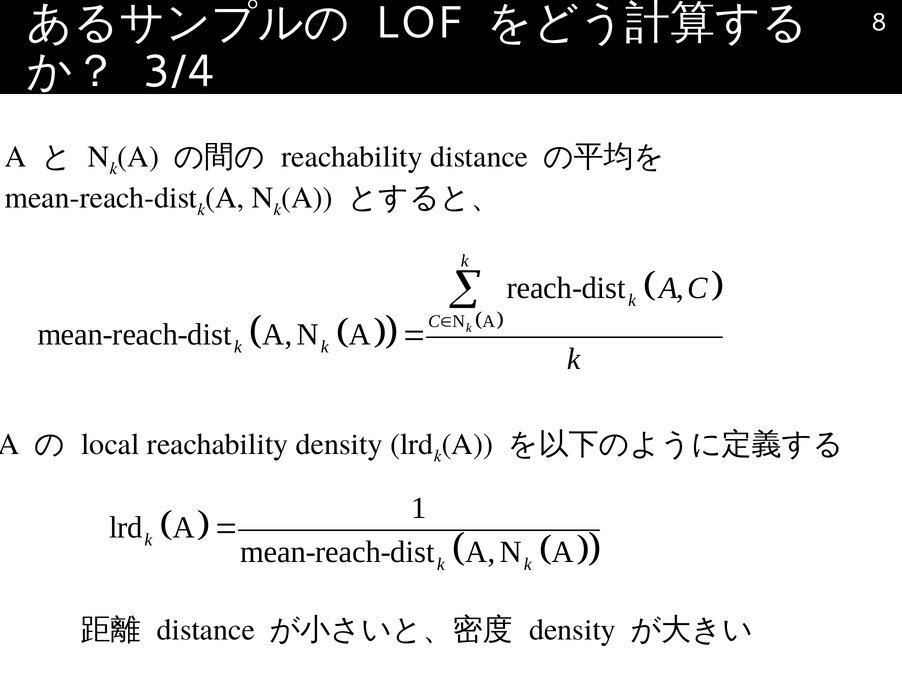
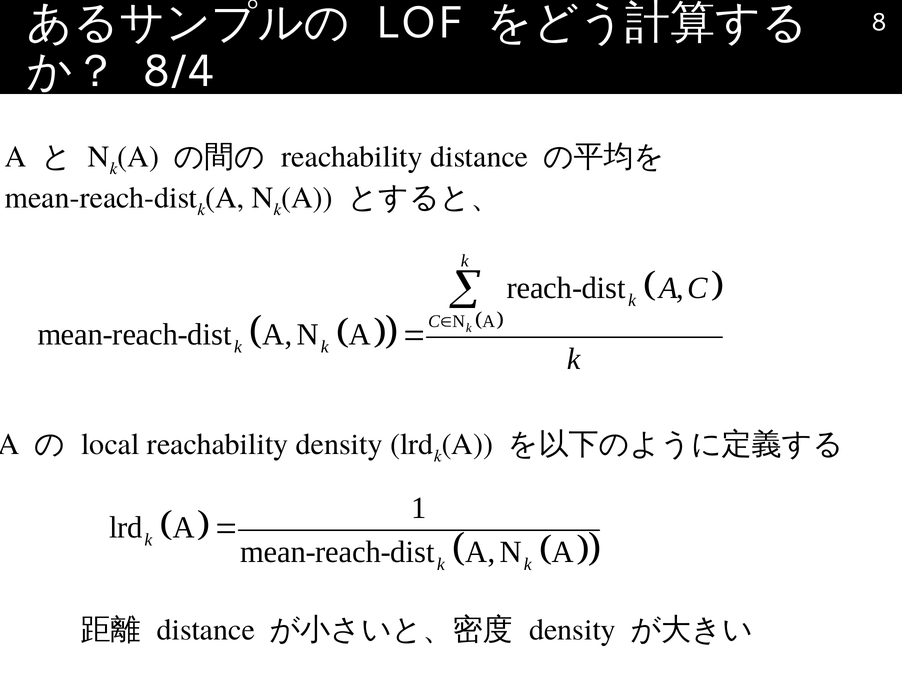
3/4: 3/4 -> 8/4 (179, 71)
